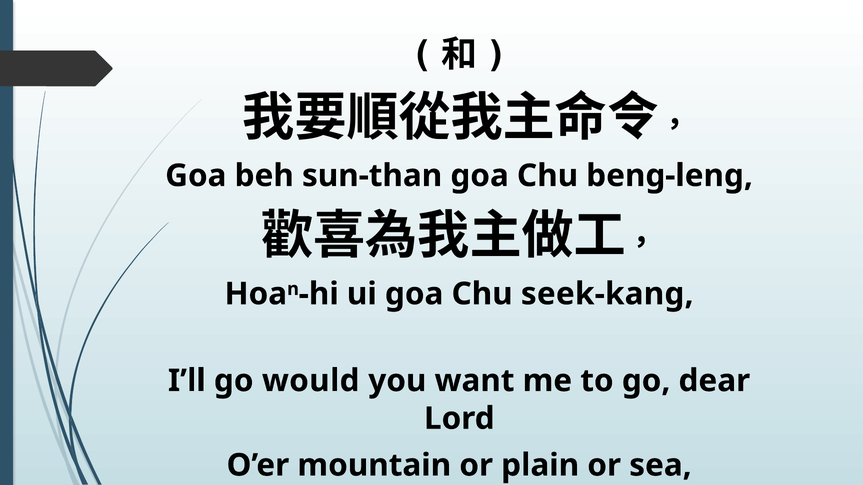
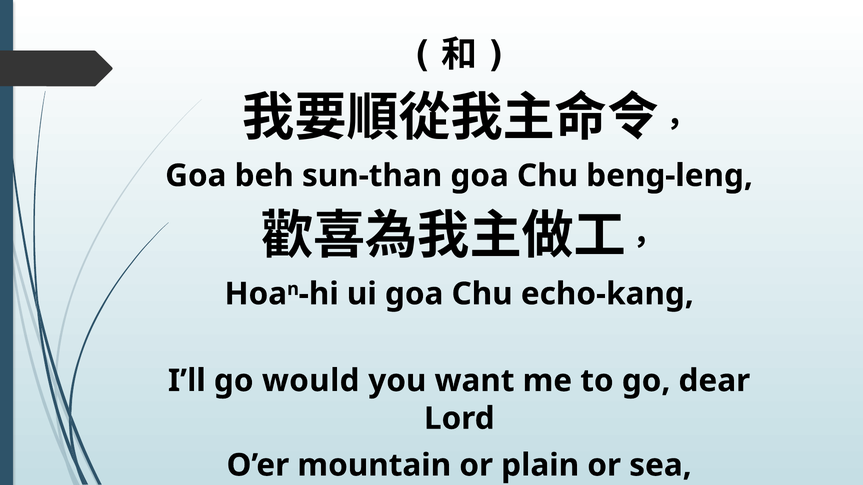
seek-kang: seek-kang -> echo-kang (607, 294)
